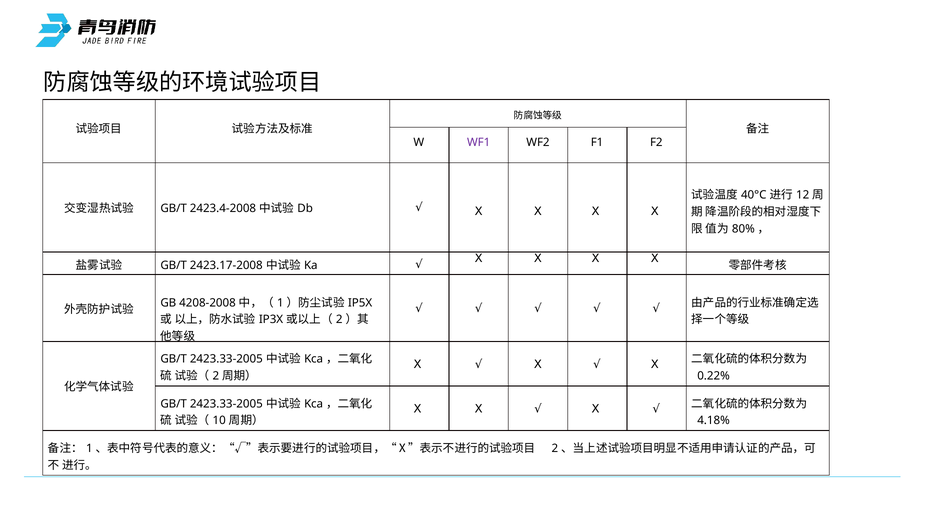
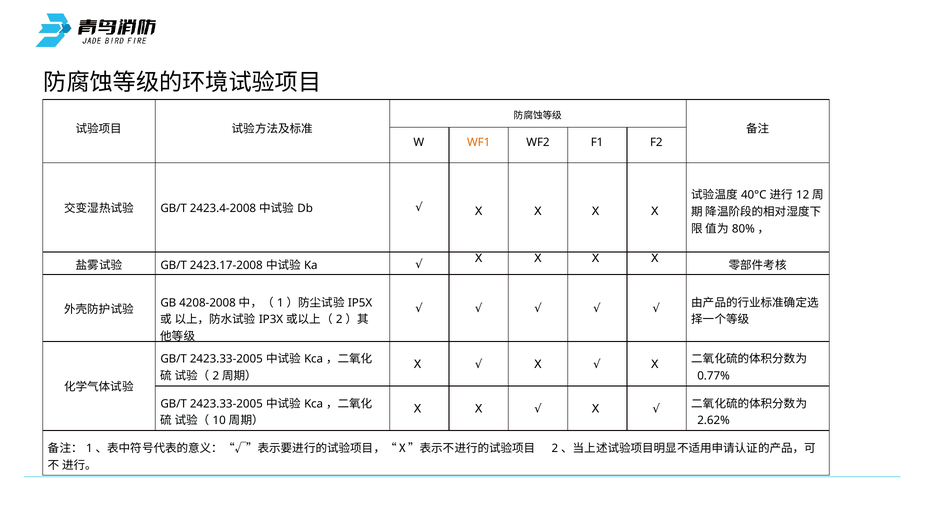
WF1 colour: purple -> orange (479, 143)
0.22%: 0.22% -> 0.77% (714, 376)
4.18%: 4.18% -> 2.62% (714, 420)
